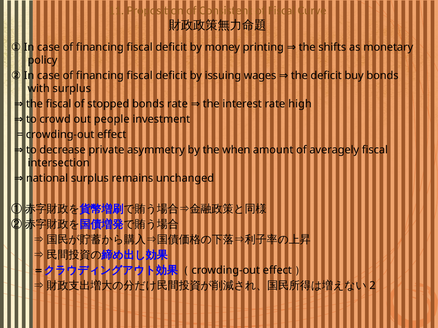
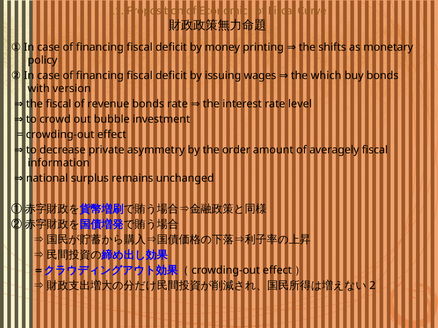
Consistent: Consistent -> Economics (226, 11)
the deficit: deficit -> which (326, 76)
with surplus: surplus -> version (72, 89)
stopped: stopped -> revenue (108, 104)
high: high -> level (300, 104)
people: people -> bubble (112, 119)
when: when -> order (236, 150)
intersection: intersection -> information (59, 163)
